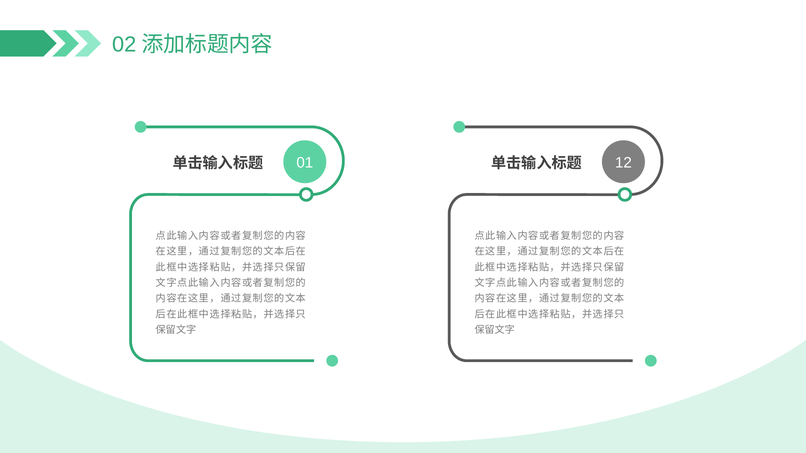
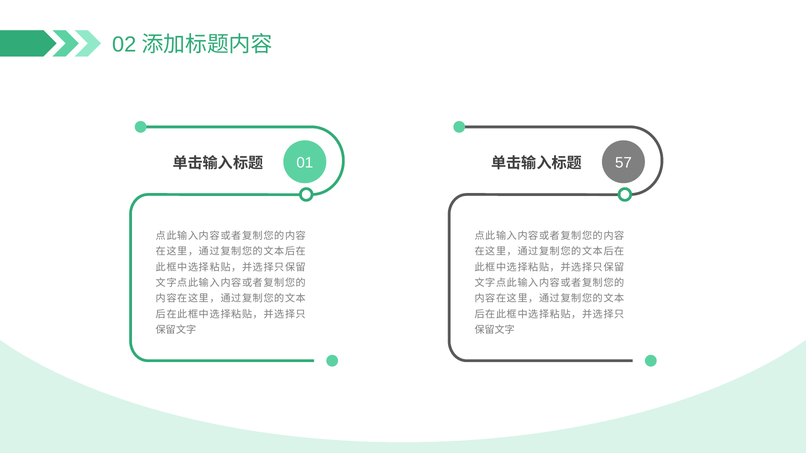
12: 12 -> 57 (623, 163)
